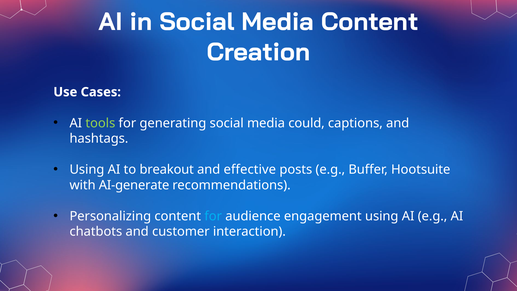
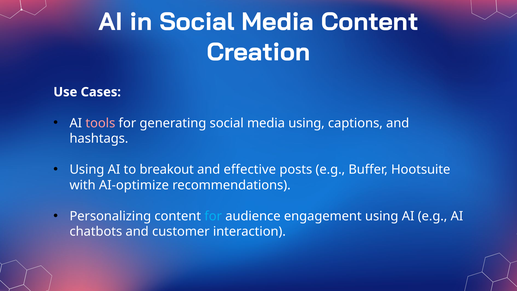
tools colour: light green -> pink (100, 123)
media could: could -> using (307, 123)
AI-generate: AI-generate -> AI-optimize (134, 185)
